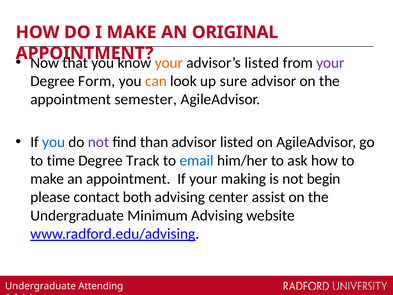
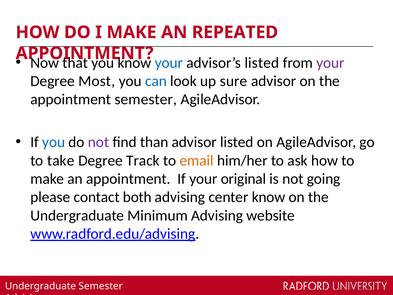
ORIGINAL: ORIGINAL -> REPEATED (235, 32)
your colour: orange -> blue (169, 63)
Form: Form -> Most (97, 81)
can colour: orange -> blue (156, 81)
time: time -> take (61, 160)
email colour: blue -> orange (197, 160)
making: making -> original (243, 179)
begin: begin -> going (324, 179)
center assist: assist -> know (269, 197)
Undergraduate Attending: Attending -> Semester (101, 286)
